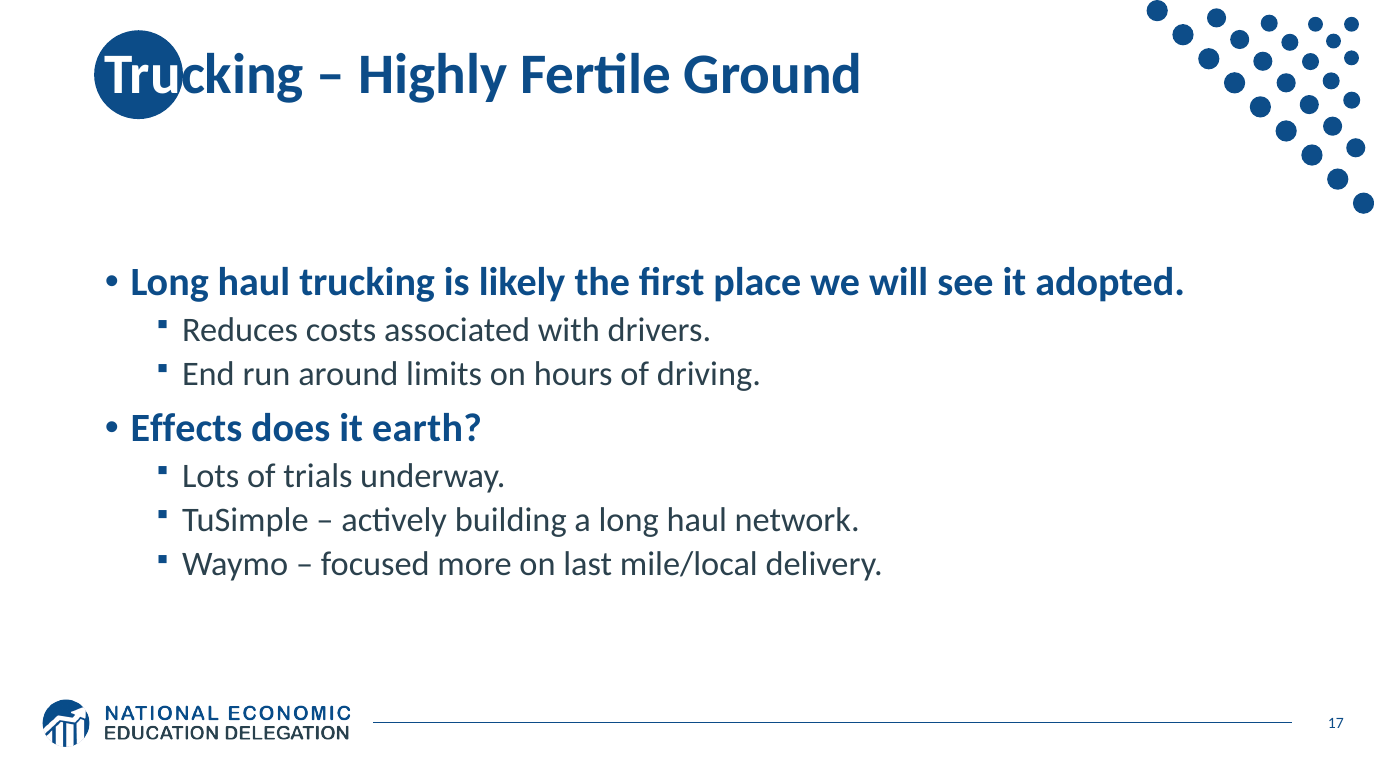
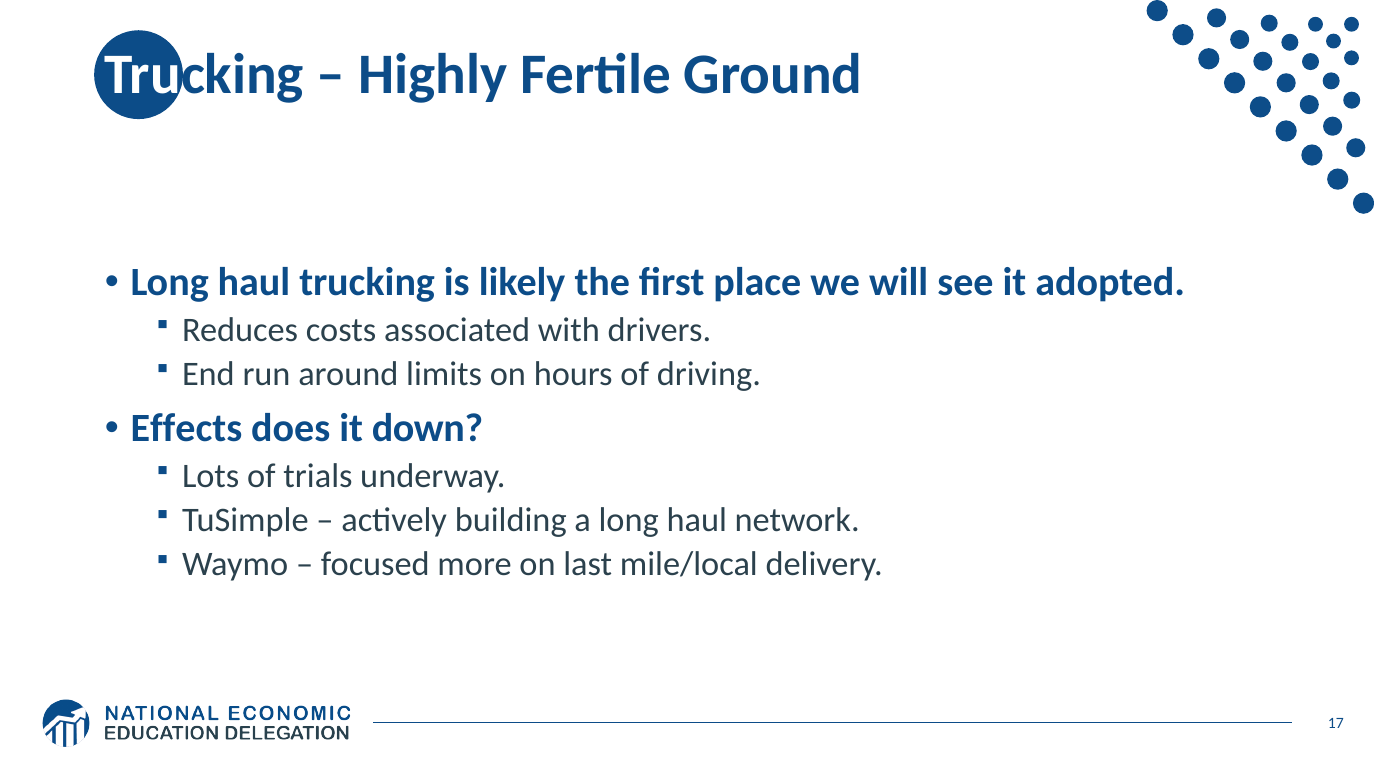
earth: earth -> down (427, 429)
